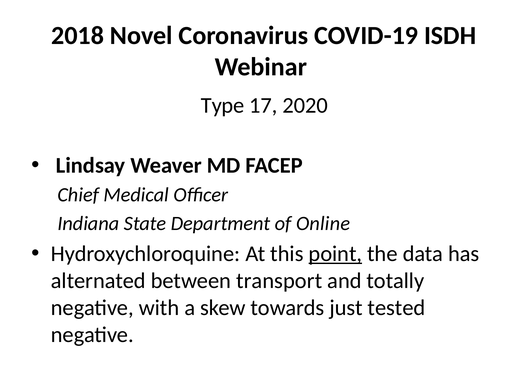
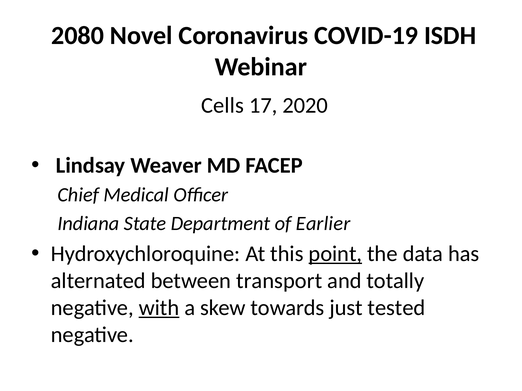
2018: 2018 -> 2080 (78, 36)
Type: Type -> Cells (222, 105)
Online: Online -> Earlier (323, 224)
with underline: none -> present (159, 308)
